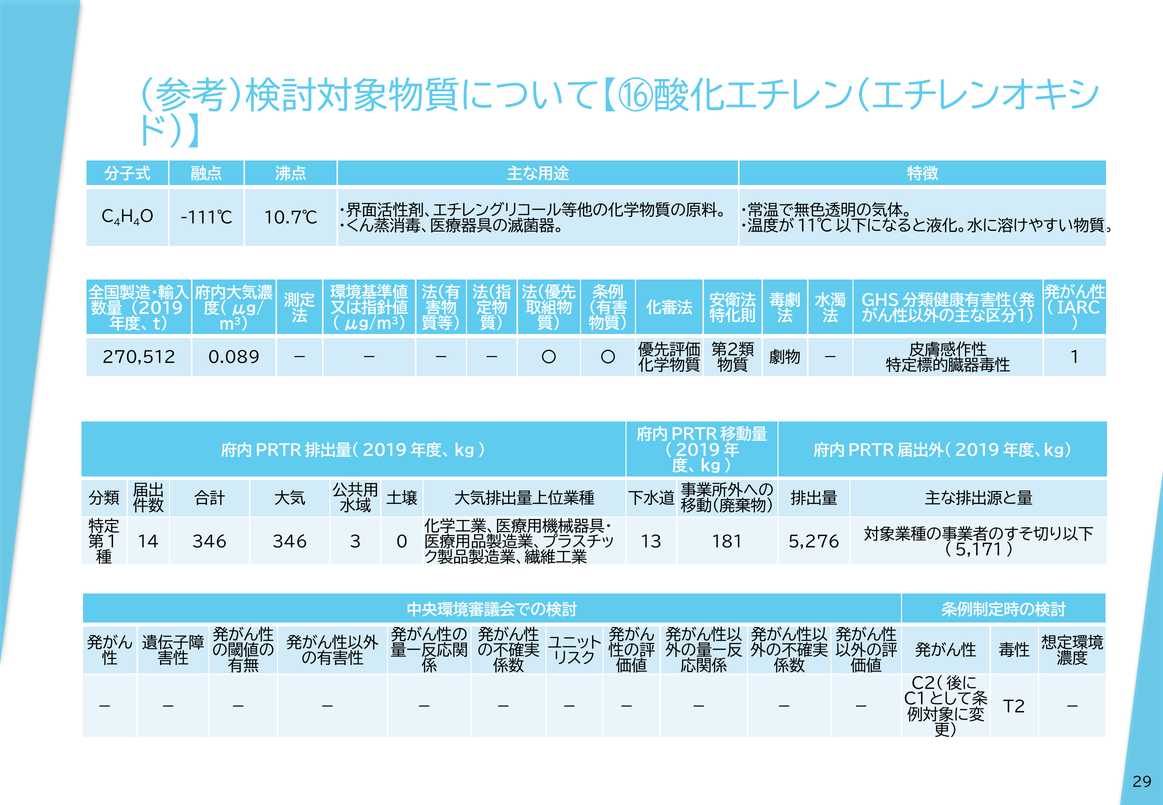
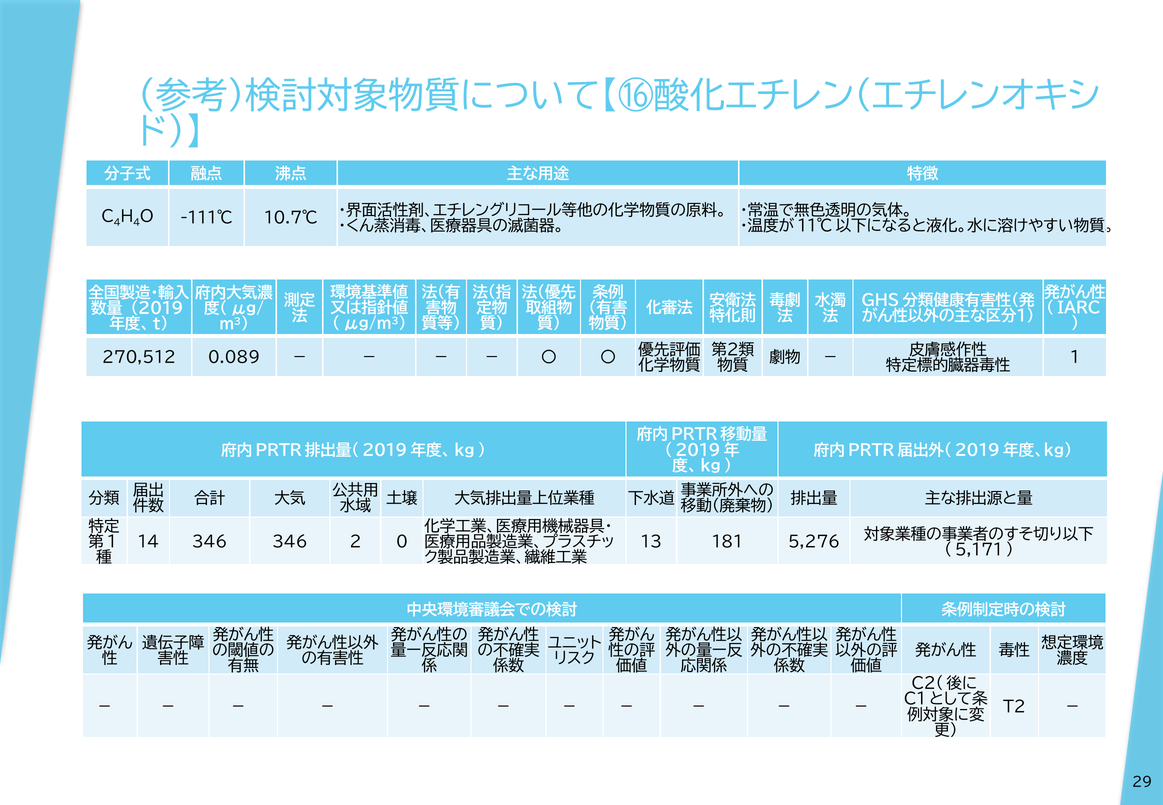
3: 3 -> 2 (355, 542)
